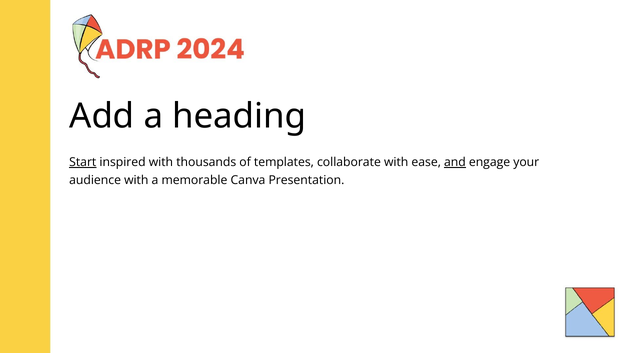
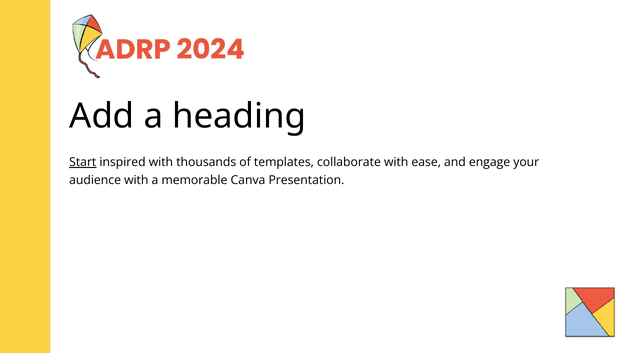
and underline: present -> none (455, 162)
